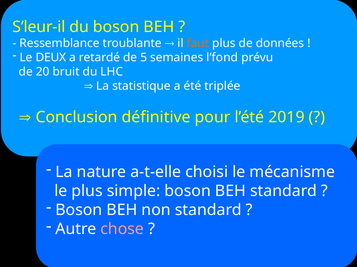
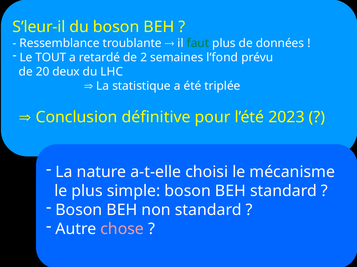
faut colour: orange -> green (198, 43)
DEUX: DEUX -> TOUT (51, 58)
5: 5 -> 2 (144, 58)
bruit: bruit -> deux (66, 72)
2019: 2019 -> 2023 (286, 117)
